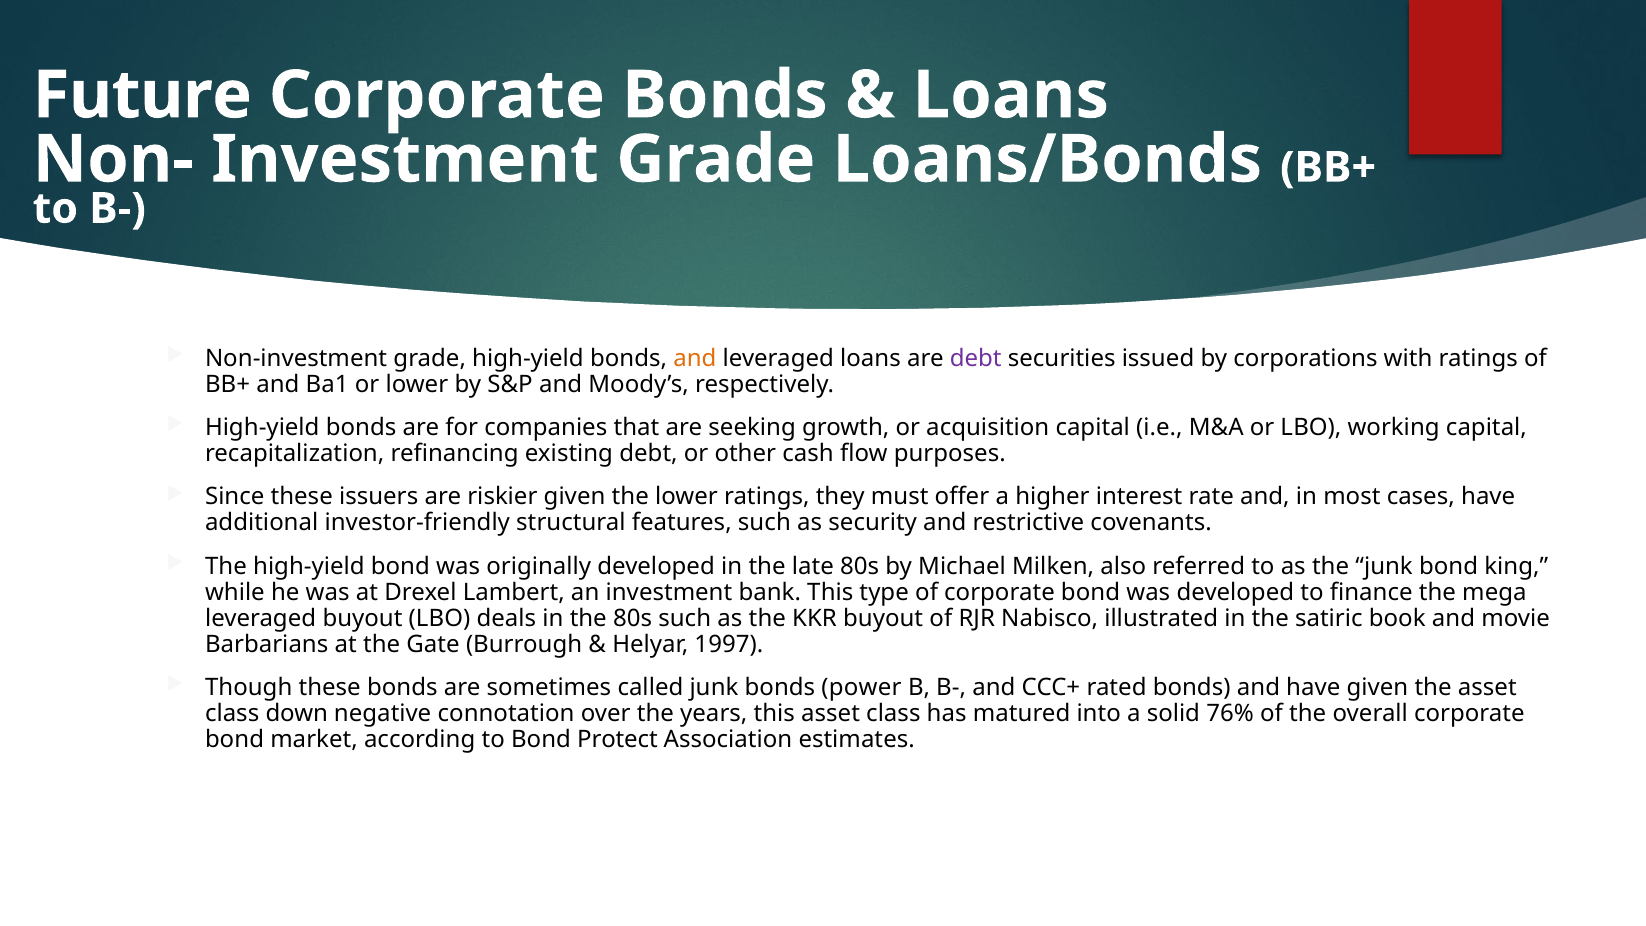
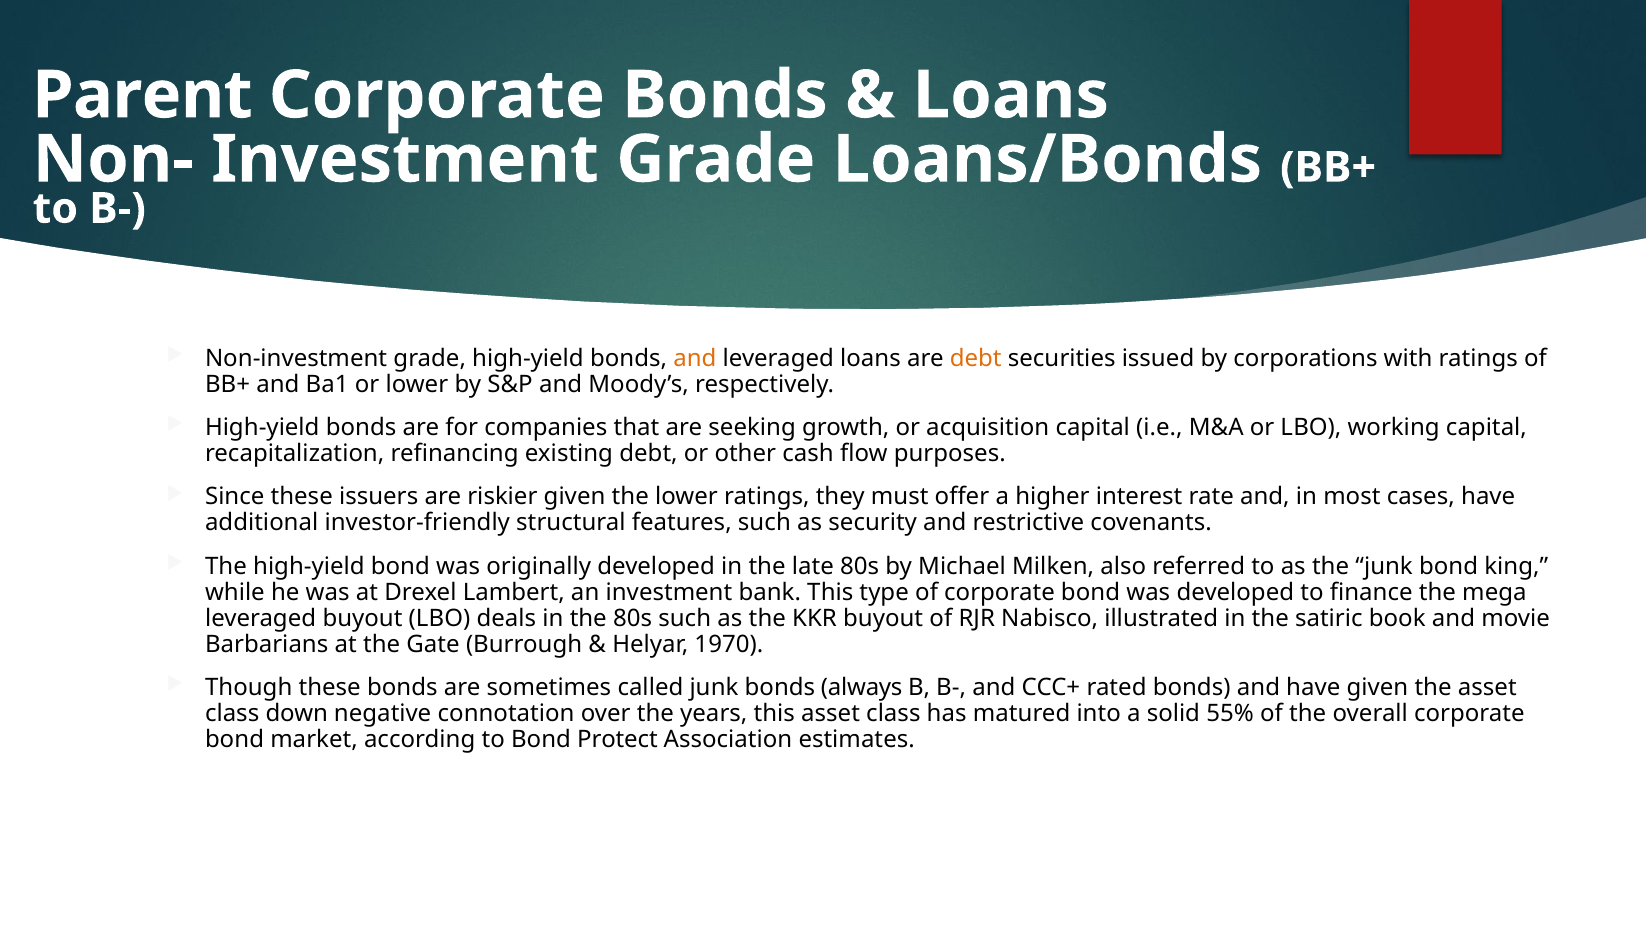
Future: Future -> Parent (142, 95)
debt colour: purple -> orange (976, 359)
1997: 1997 -> 1970 (729, 644)
power: power -> always (862, 687)
76%: 76% -> 55% (1230, 713)
